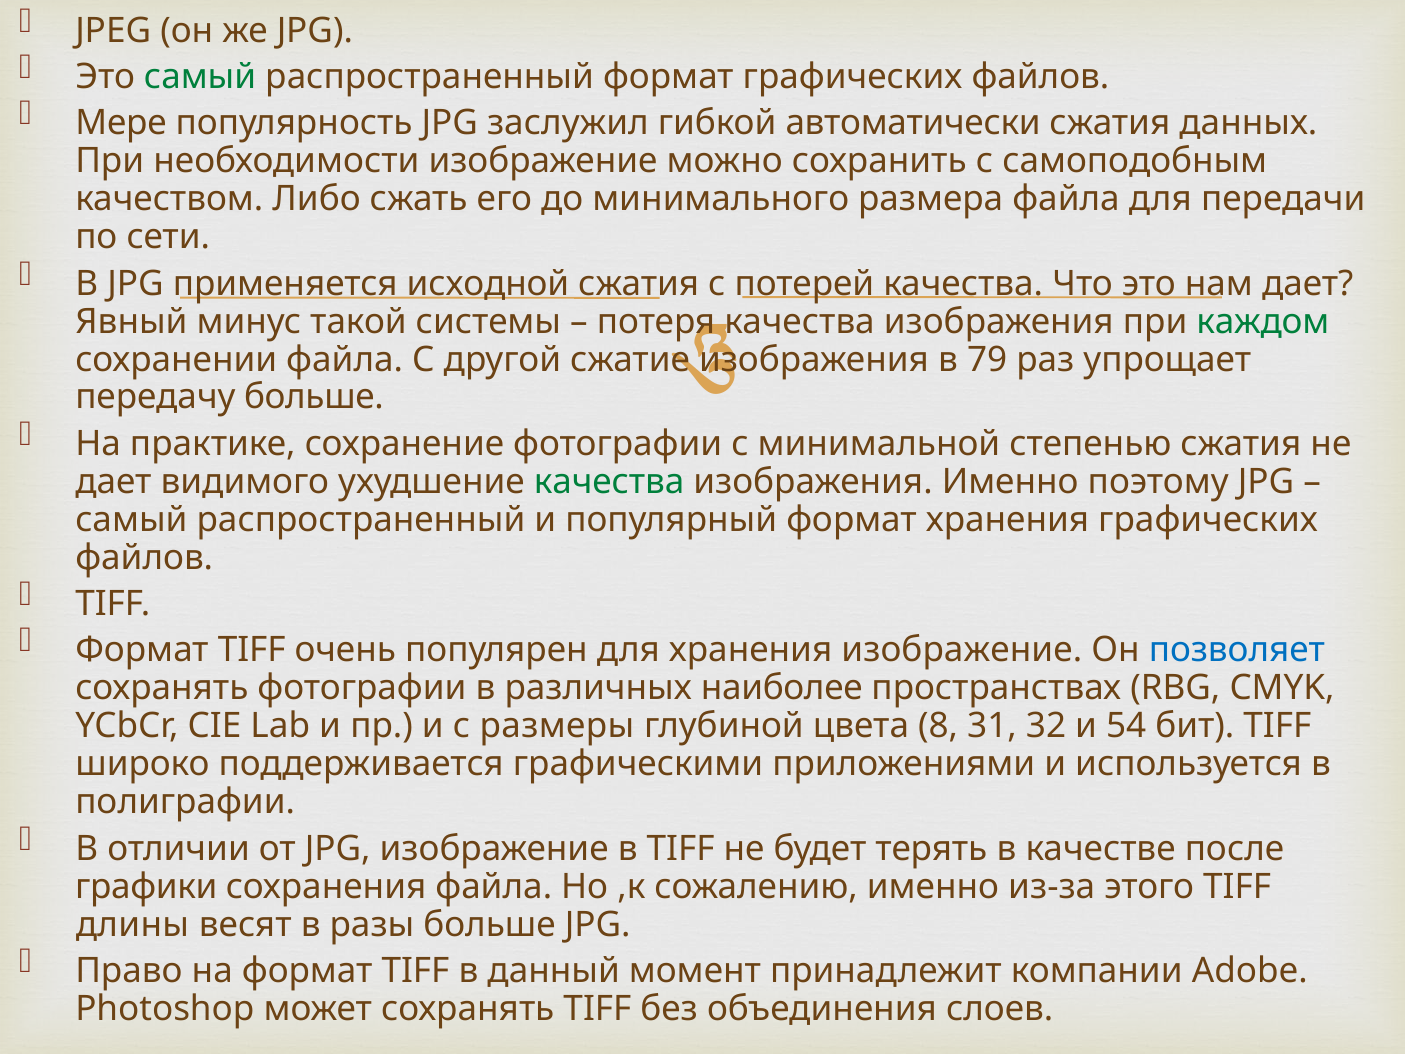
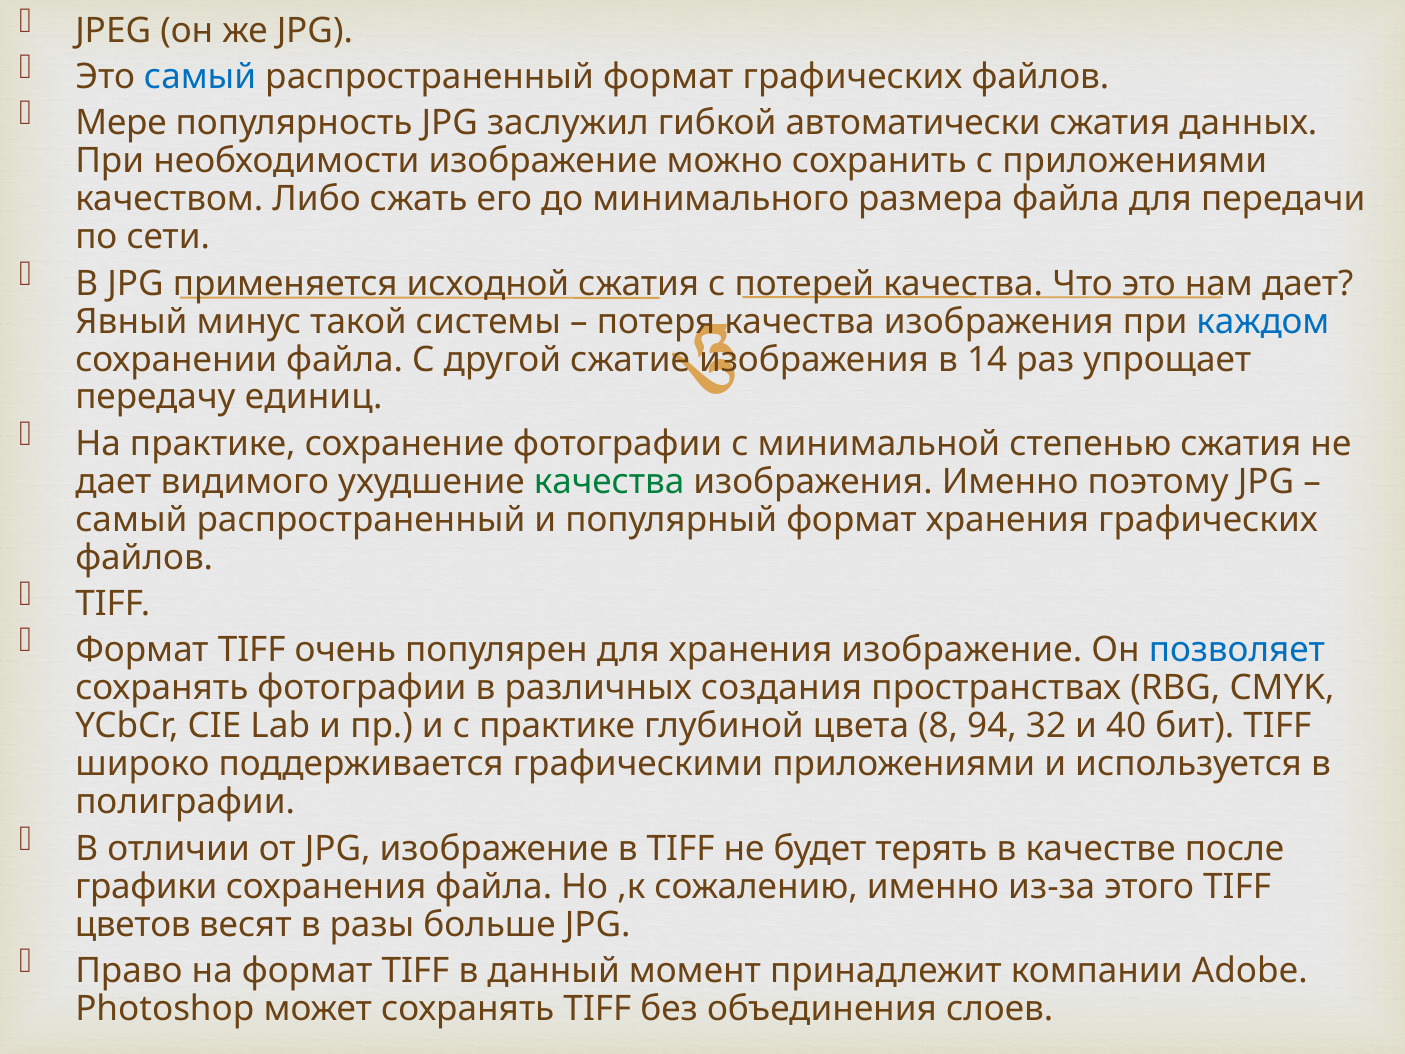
самый colour: green -> blue (200, 77)
с самоподобным: самоподобным -> приложениями (1135, 161)
каждом colour: green -> blue (1263, 321)
79: 79 -> 14 (987, 359)
передачу больше: больше -> единиц (314, 397)
наиболее: наиболее -> создания (782, 688)
с размеры: размеры -> практике (557, 726)
31: 31 -> 94 (992, 726)
54: 54 -> 40 (1126, 726)
длины: длины -> цветов (133, 924)
